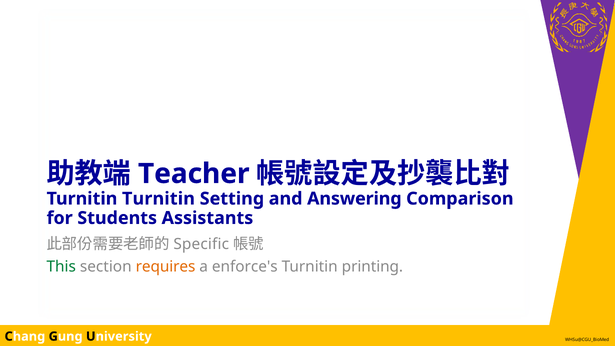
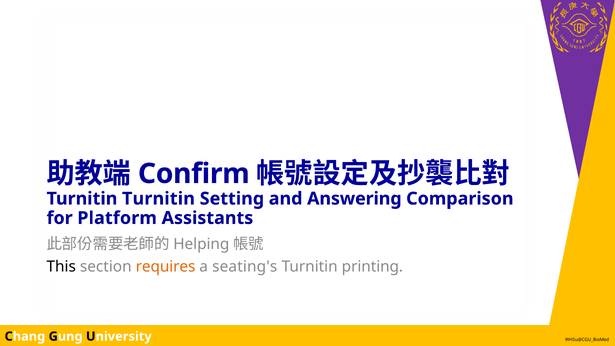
Teacher: Teacher -> Confirm (194, 174)
Students: Students -> Platform (117, 218)
Specific: Specific -> Helping (201, 244)
This colour: green -> black (61, 266)
enforce's: enforce's -> seating's (245, 266)
